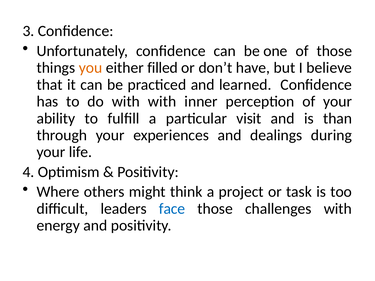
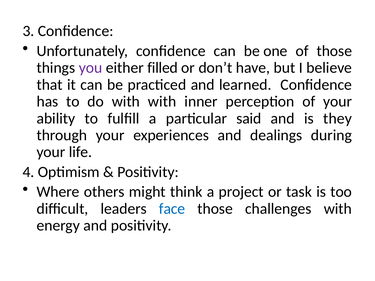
you colour: orange -> purple (91, 68)
visit: visit -> said (249, 118)
than: than -> they (338, 118)
